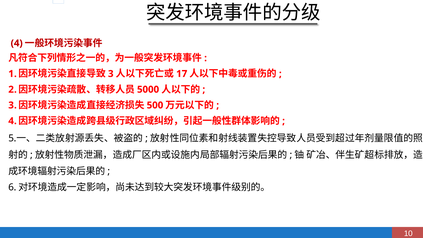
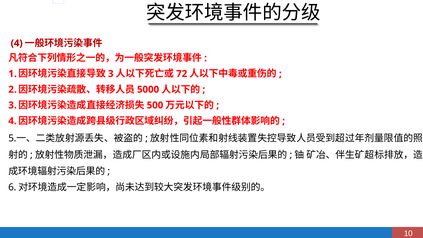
17: 17 -> 72 (182, 74)
